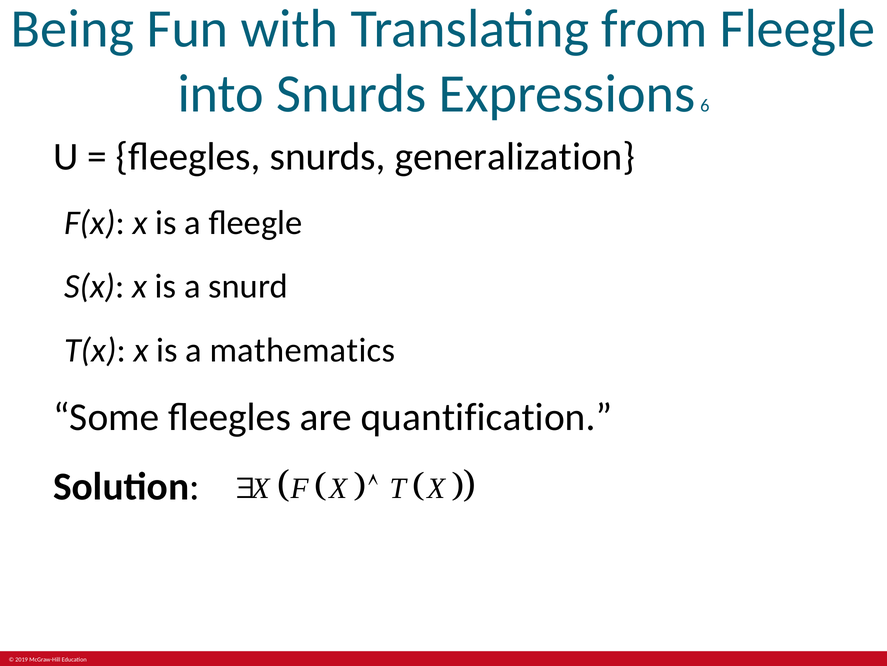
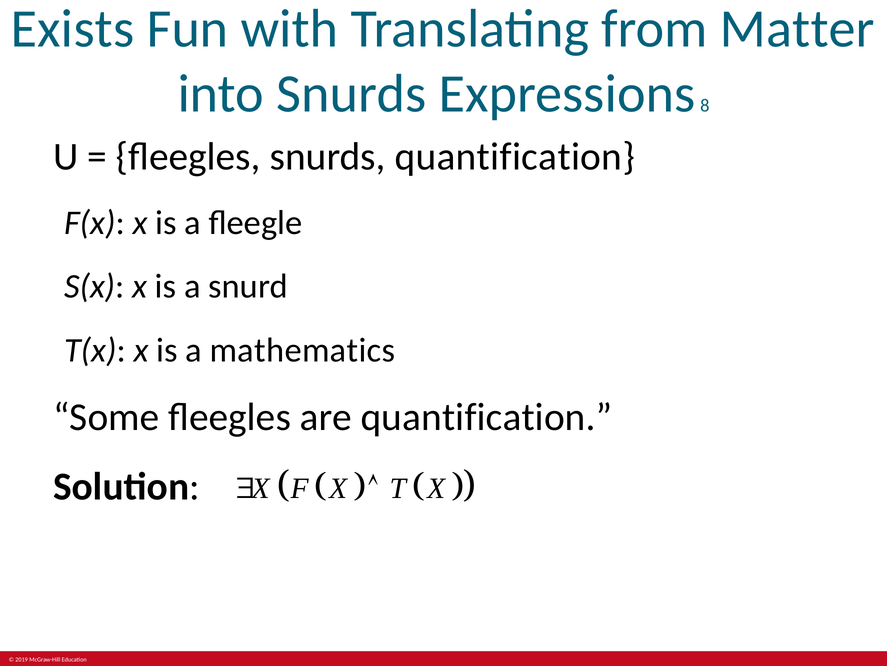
Being: Being -> Exists (73, 29)
from Fleegle: Fleegle -> Matter (797, 29)
6: 6 -> 8 (705, 106)
snurds generalization: generalization -> quantification (515, 156)
